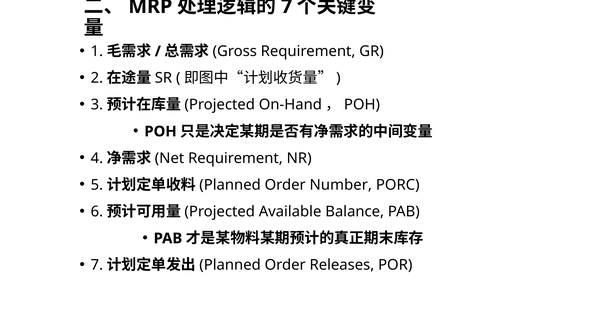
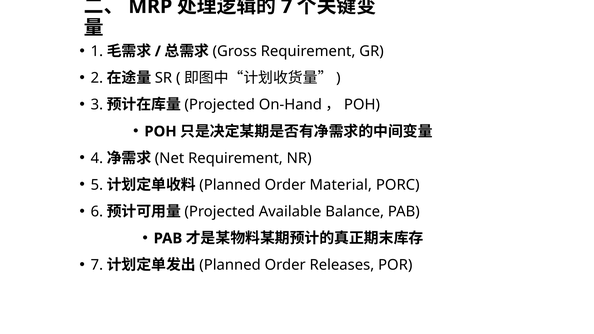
Number: Number -> Material (341, 185)
